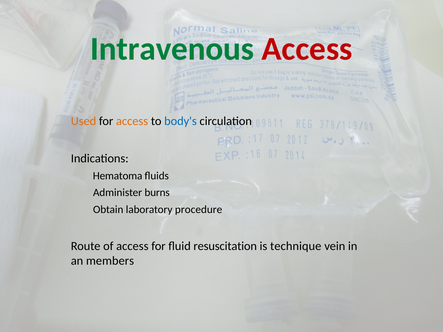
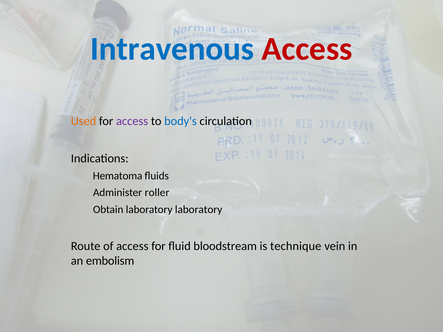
Intravenous colour: green -> blue (172, 49)
access colour: orange -> purple (132, 121)
burns: burns -> roller (157, 193)
laboratory procedure: procedure -> laboratory (199, 210)
resuscitation: resuscitation -> bloodstream (225, 246)
members: members -> embolism (110, 261)
